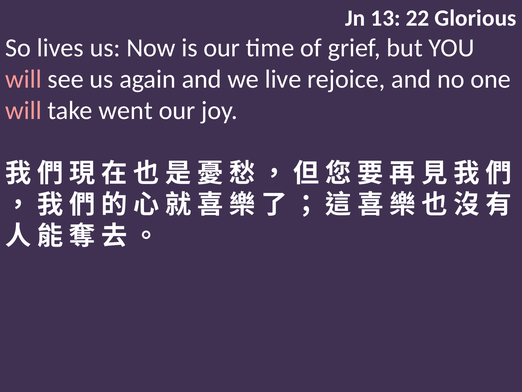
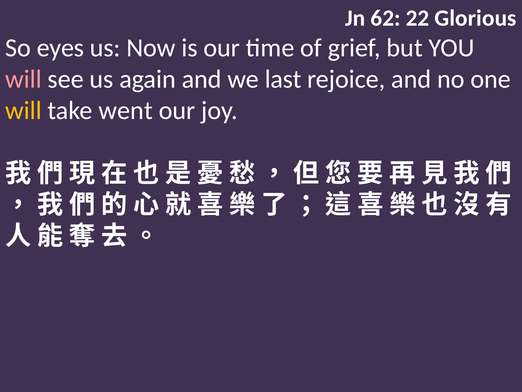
13: 13 -> 62 (386, 18)
lives: lives -> eyes (60, 48)
live: live -> last (283, 79)
will colour: pink -> yellow (23, 111)
